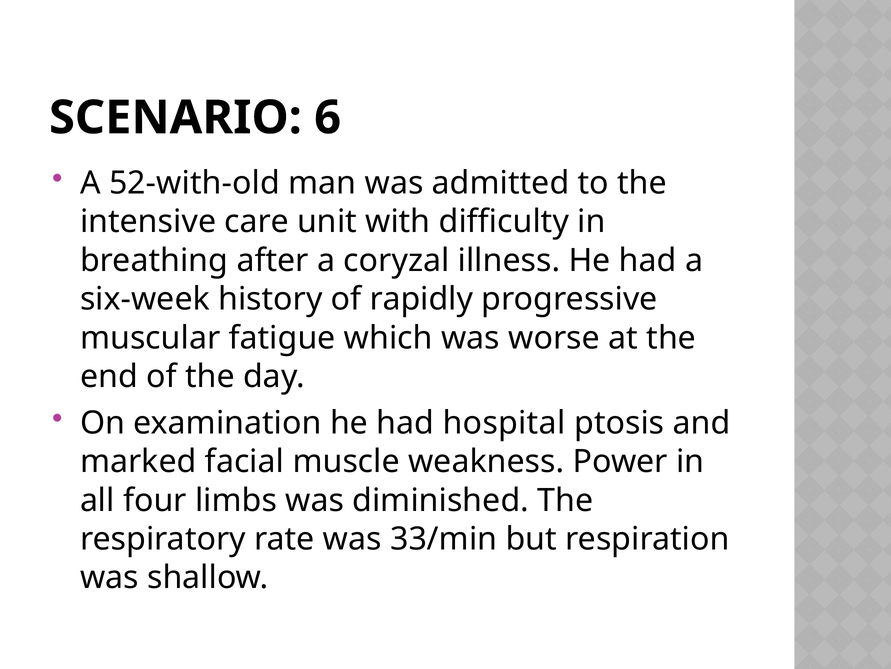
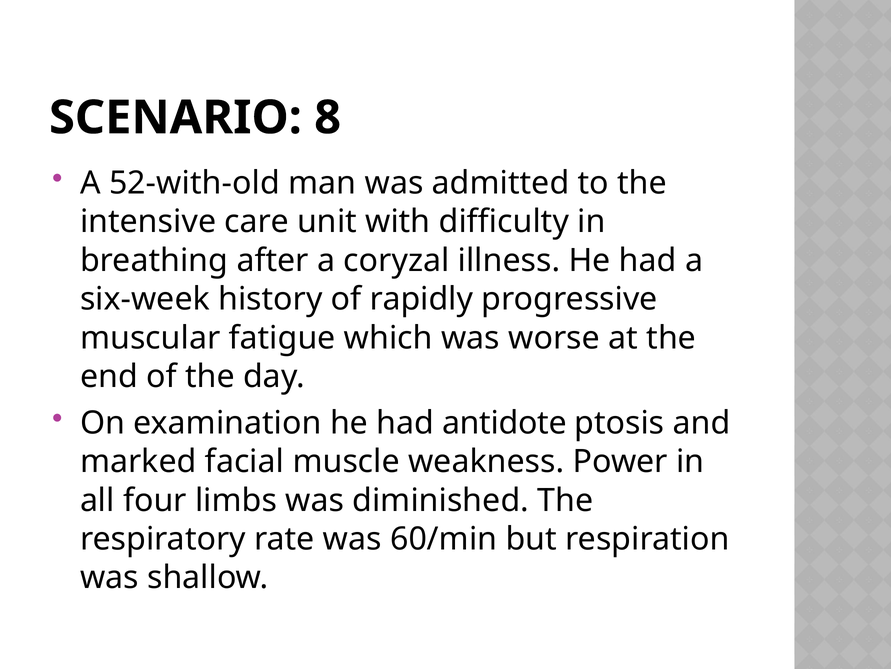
6: 6 -> 8 (328, 118)
hospital: hospital -> antidote (504, 422)
33/min: 33/min -> 60/min (444, 539)
